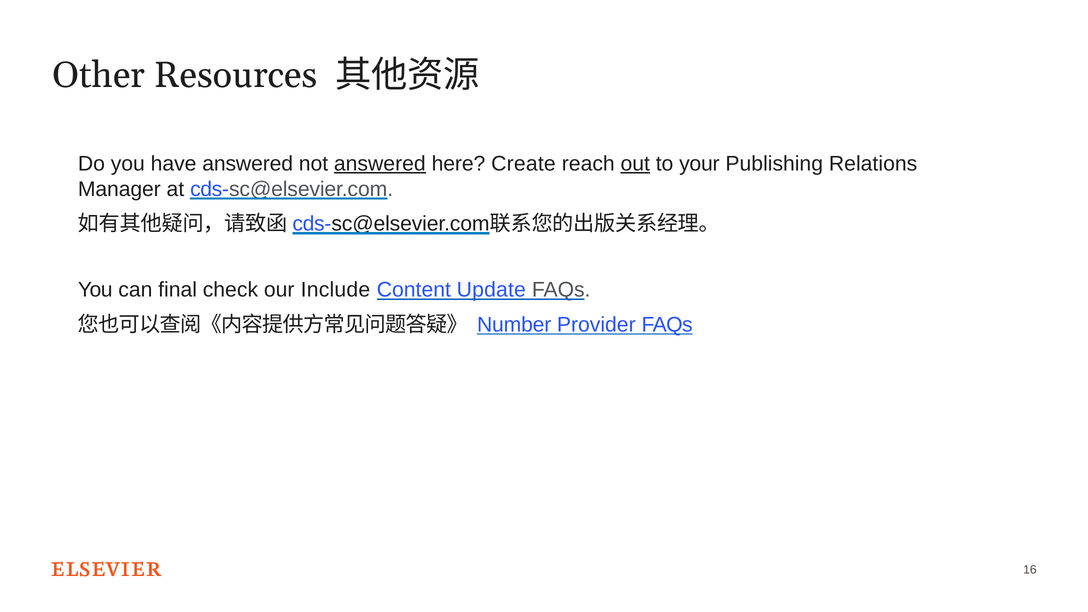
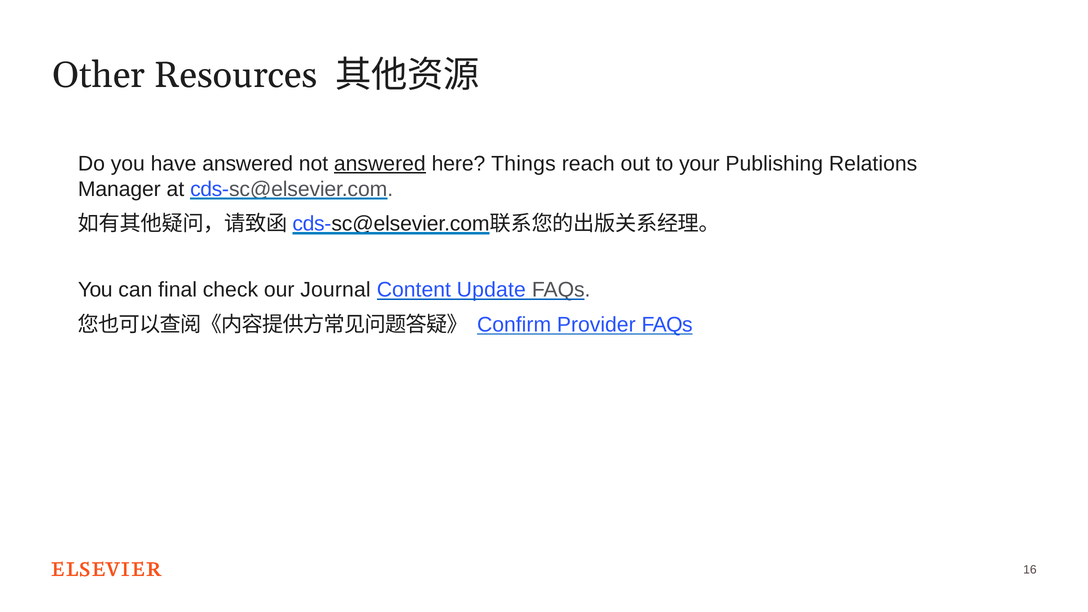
Create: Create -> Things (523, 164)
out underline: present -> none (635, 164)
Include: Include -> Journal (335, 290)
Number: Number -> Confirm (514, 325)
